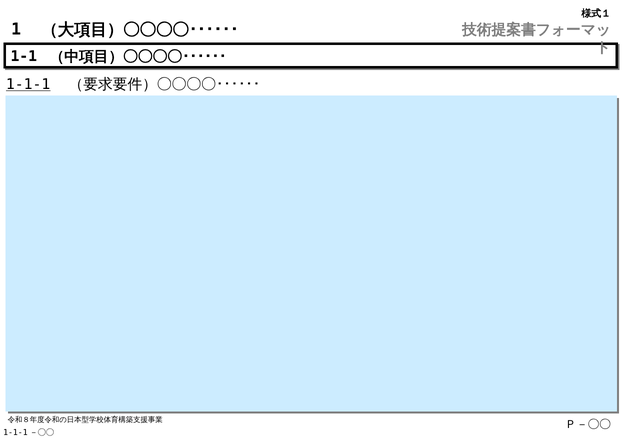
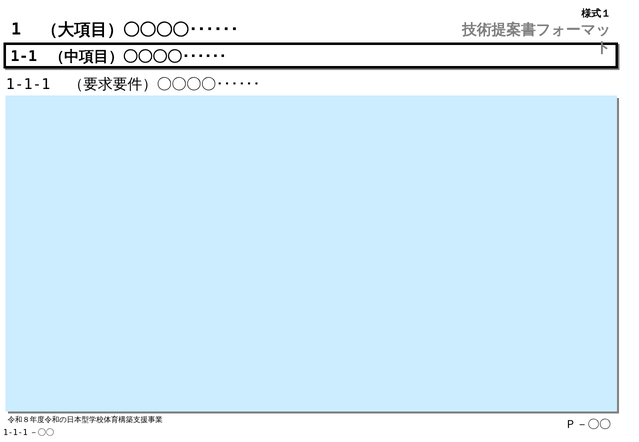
1-1-1 underline: present -> none (28, 84)
